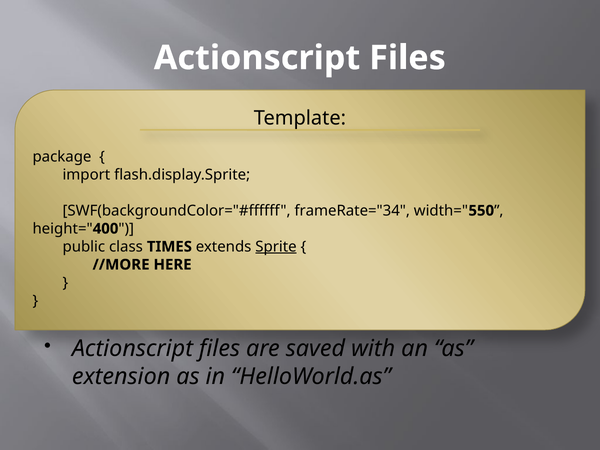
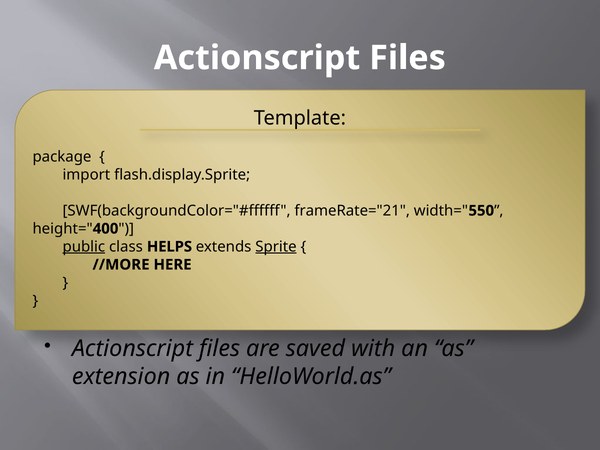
frameRate="34: frameRate="34 -> frameRate="21 (352, 211)
public underline: none -> present (84, 247)
TIMES: TIMES -> HELPS (169, 247)
